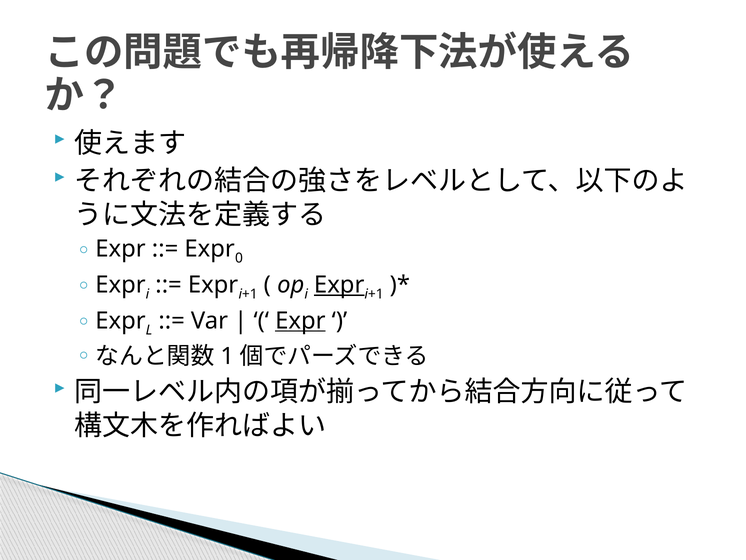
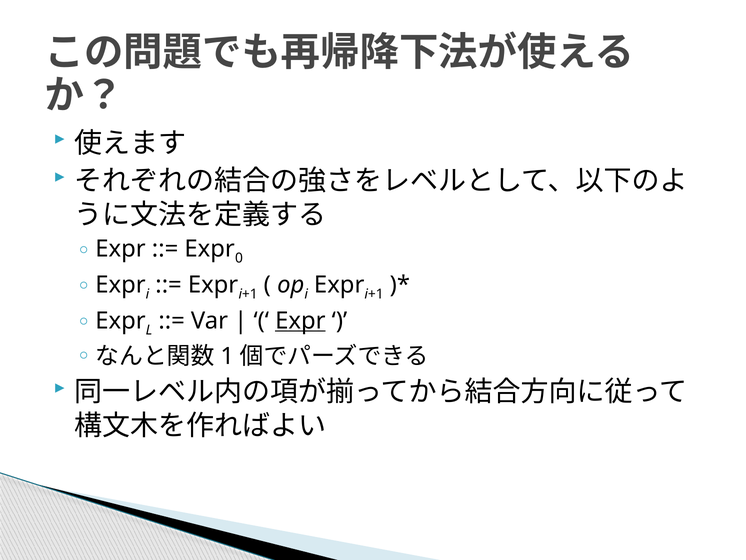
Expr underline: present -> none (339, 285)
